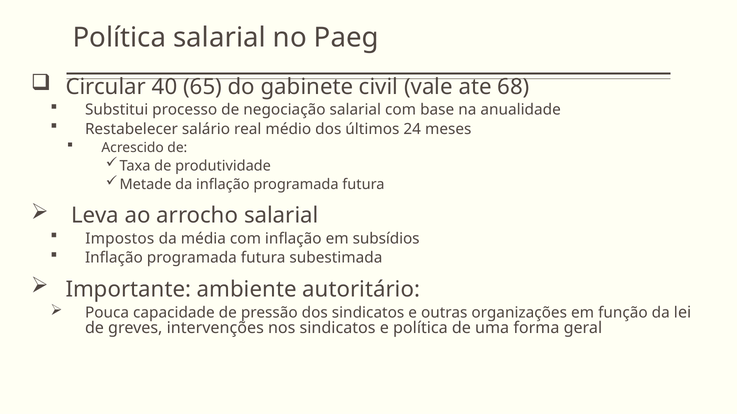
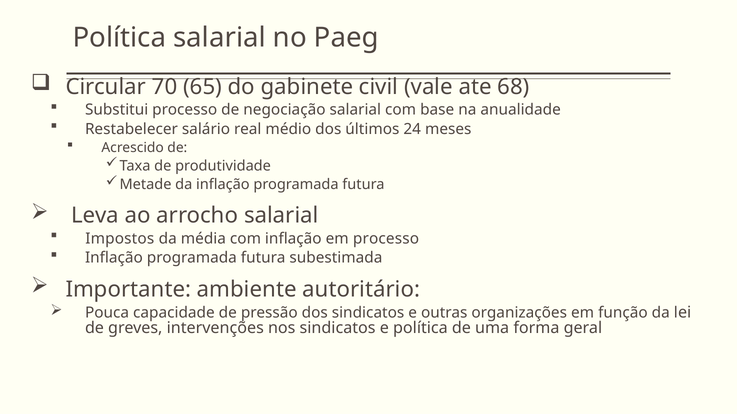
40: 40 -> 70 (165, 87)
em subsídios: subsídios -> processo (386, 239)
